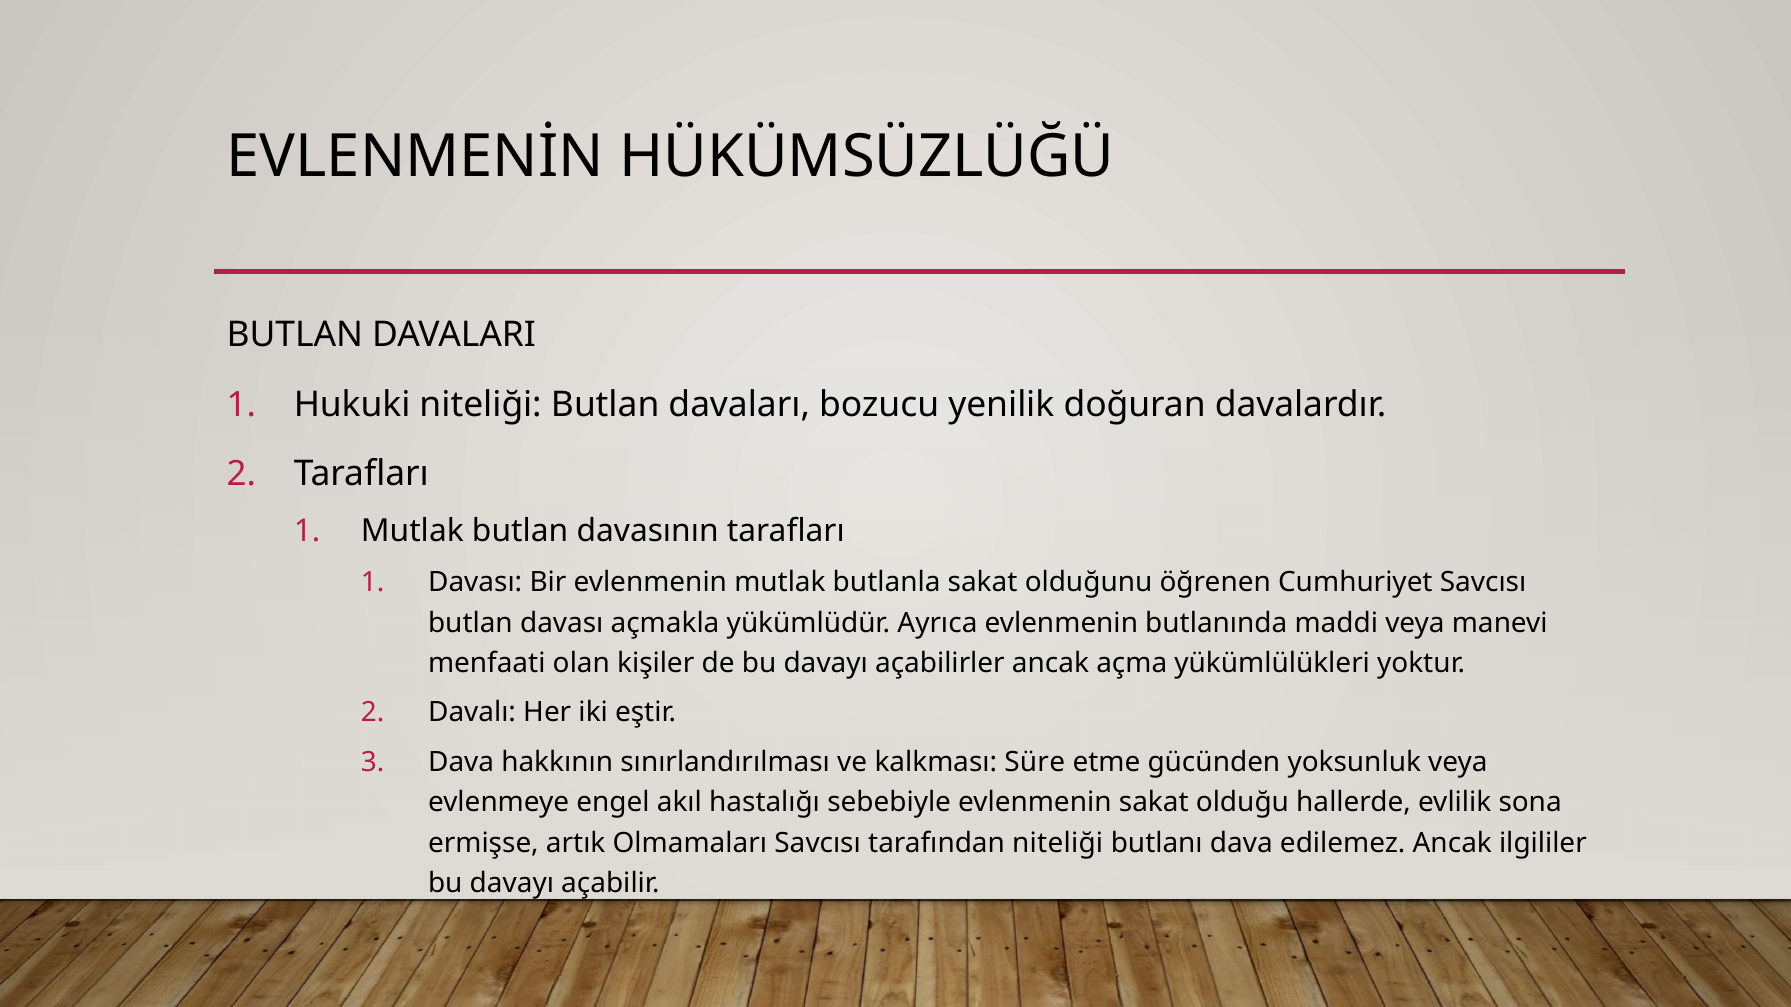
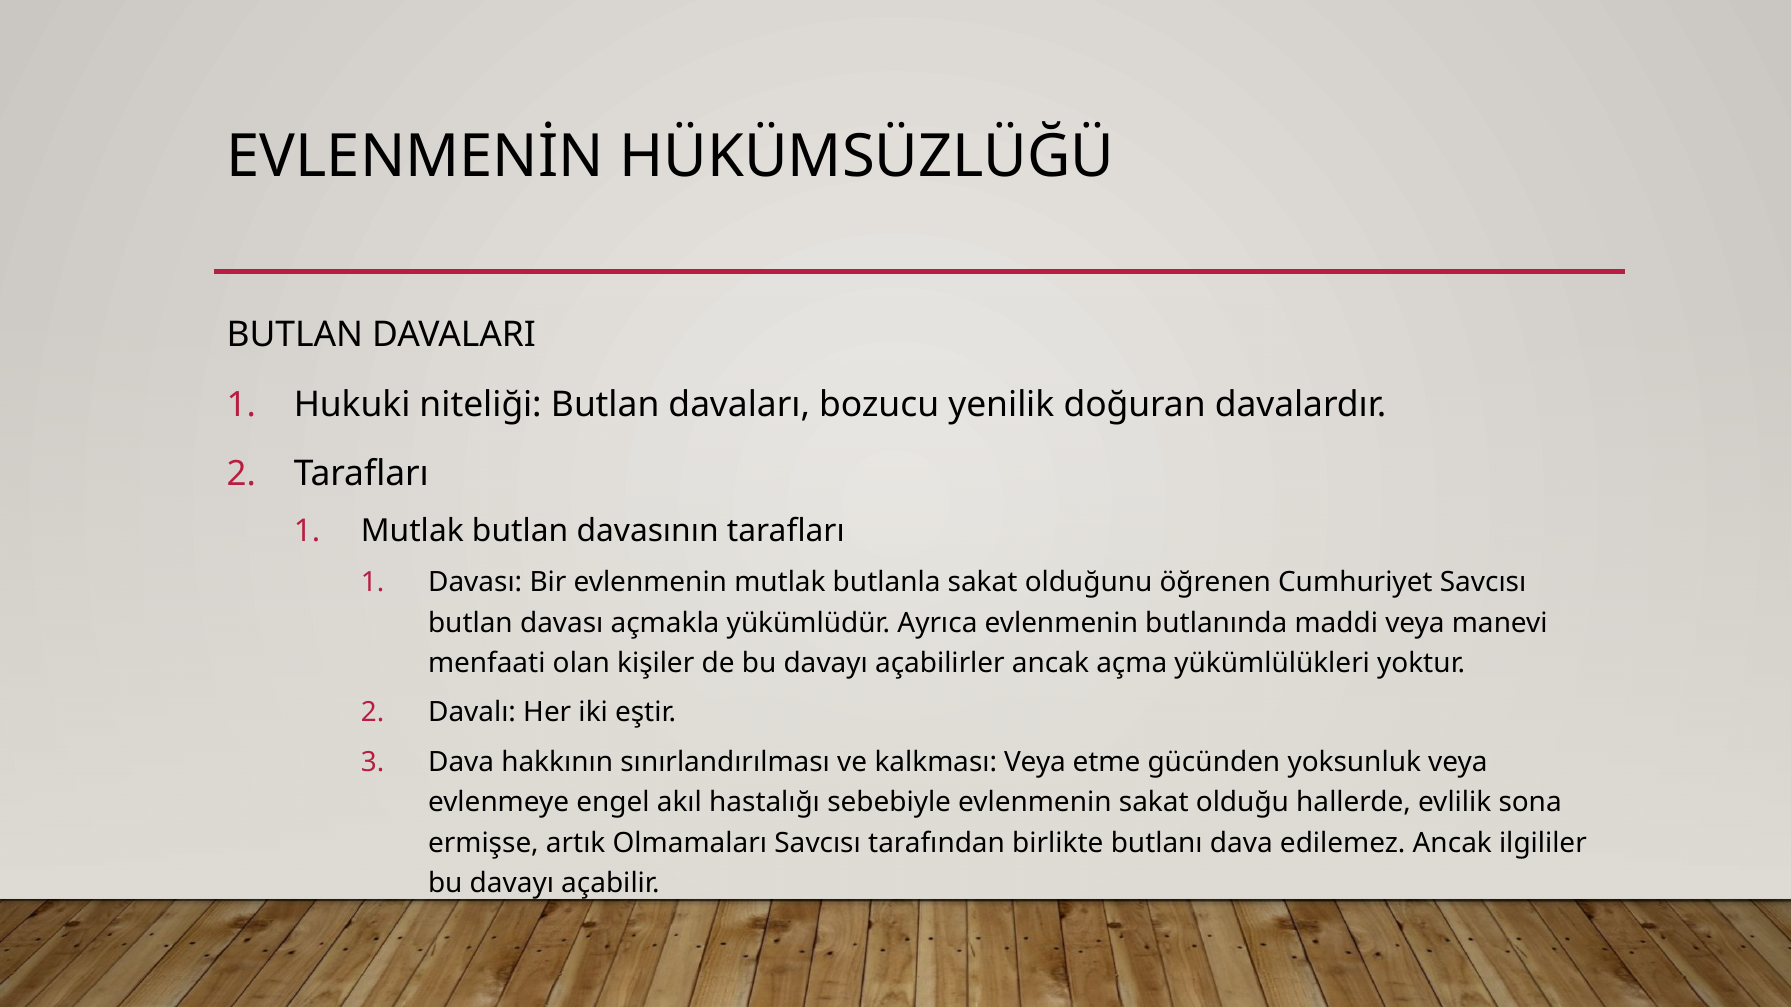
kalkması Süre: Süre -> Veya (1035, 763)
tarafından niteliği: niteliği -> birlikte (1058, 843)
